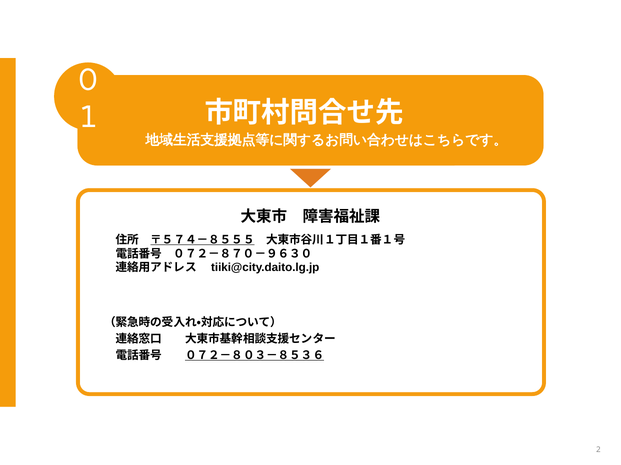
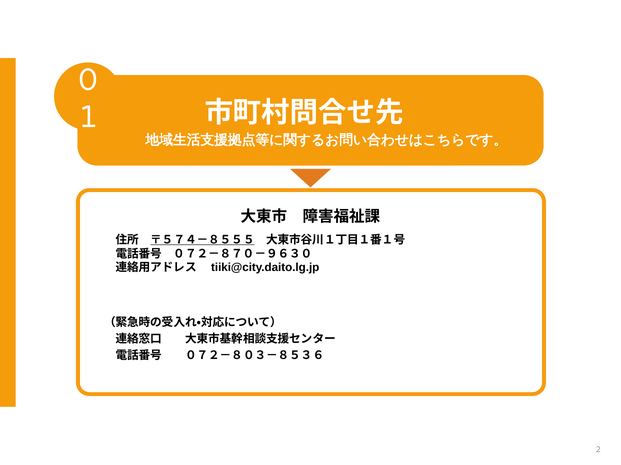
０７２－８０３－８５３６ underline: present -> none (255, 356)
